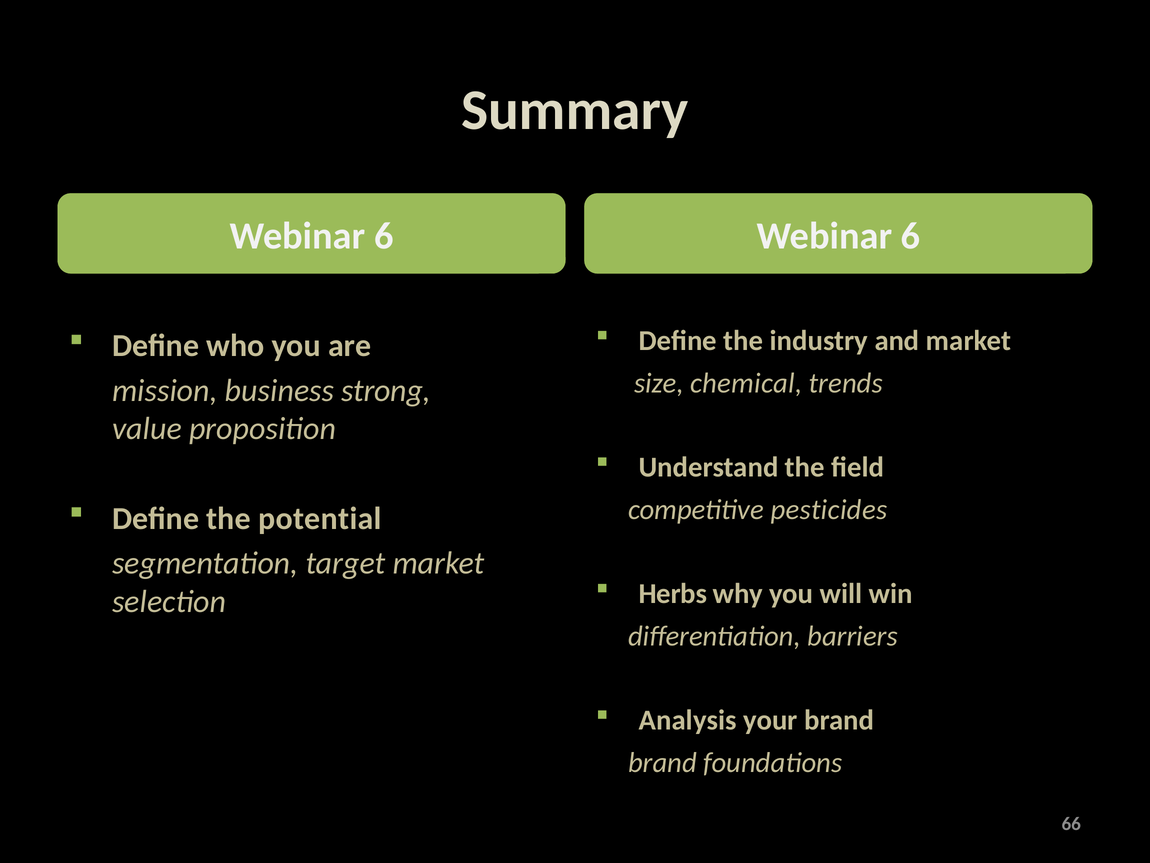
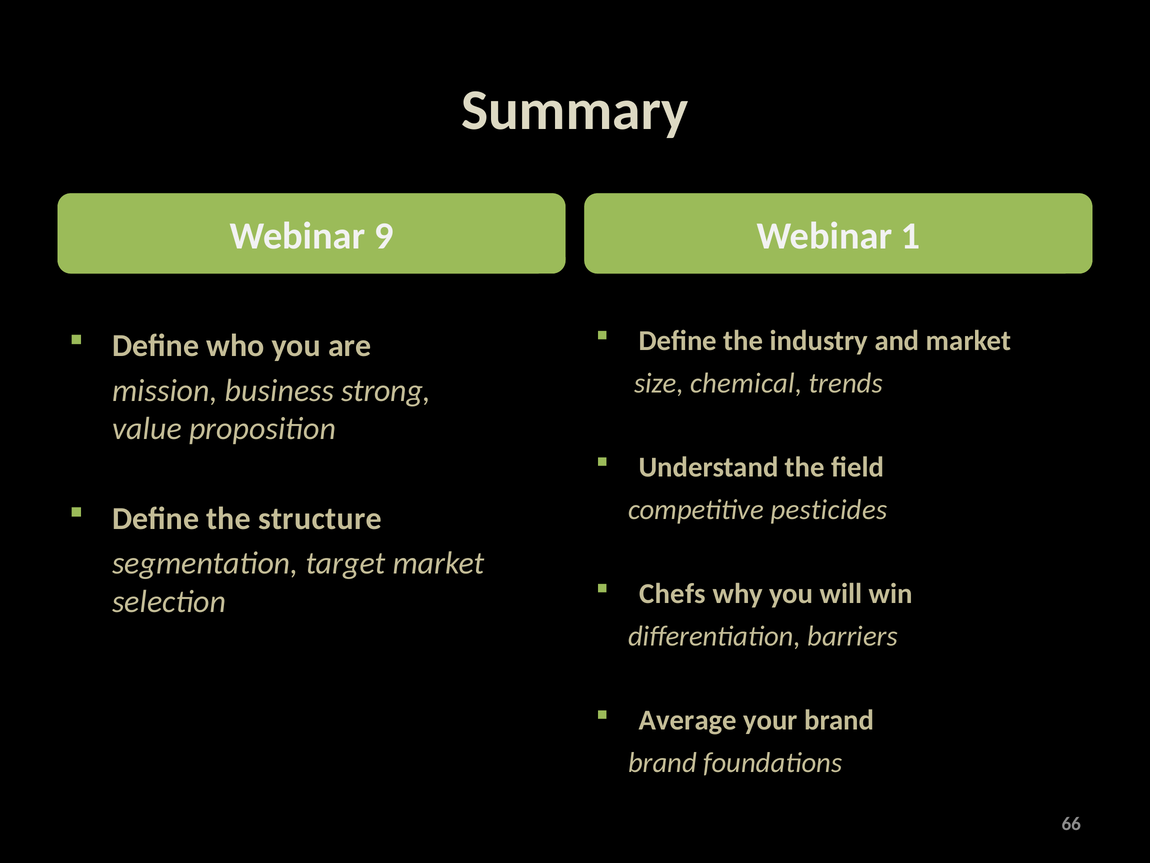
6: 6 -> 9 (384, 236)
6: 6 -> 1 (911, 236)
potential: potential -> structure (320, 518)
Herbs: Herbs -> Chefs (672, 594)
Analysis: Analysis -> Average (688, 720)
